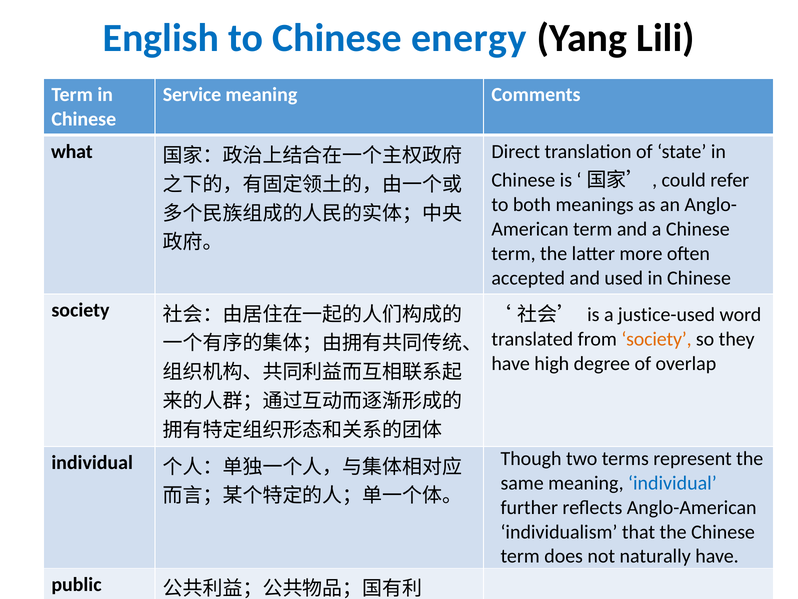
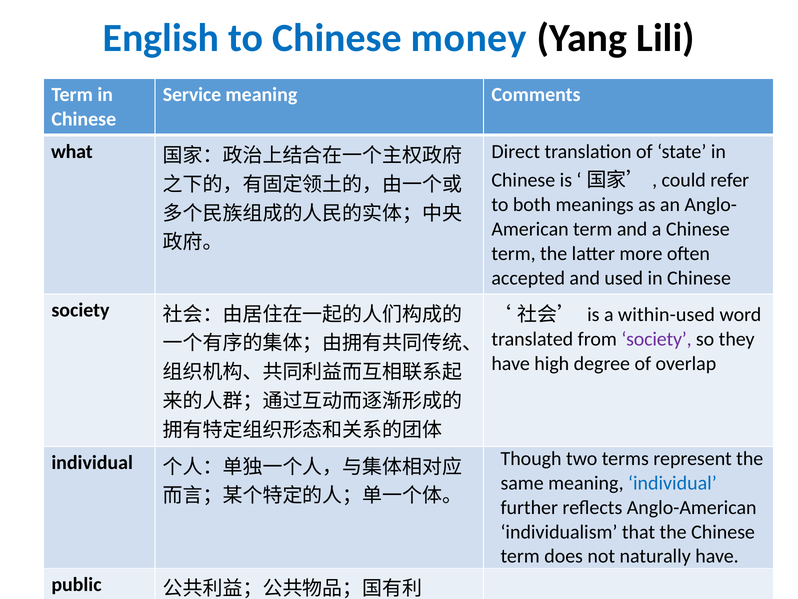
energy: energy -> money (469, 38)
justice-used: justice-used -> within-used (666, 314)
society colour: orange -> purple (657, 339)
